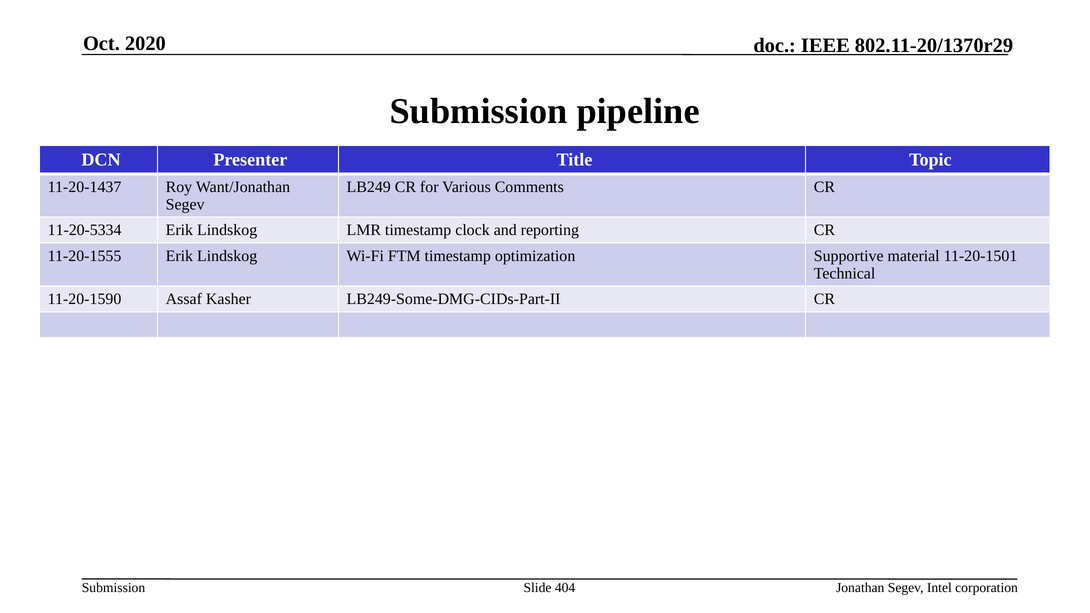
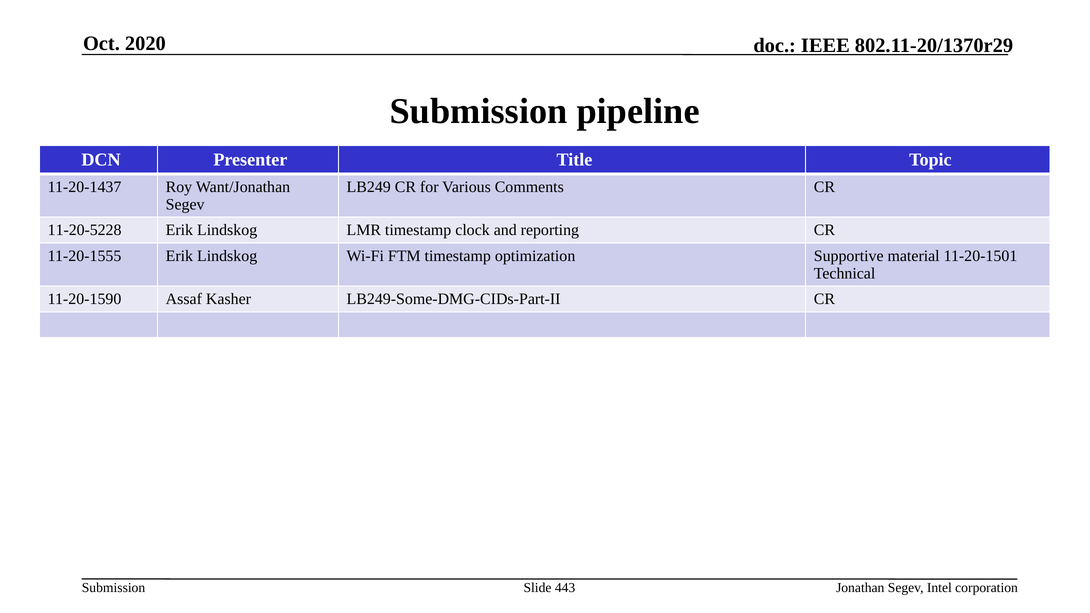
11-20-5334: 11-20-5334 -> 11-20-5228 (85, 230)
404: 404 -> 443 (565, 588)
